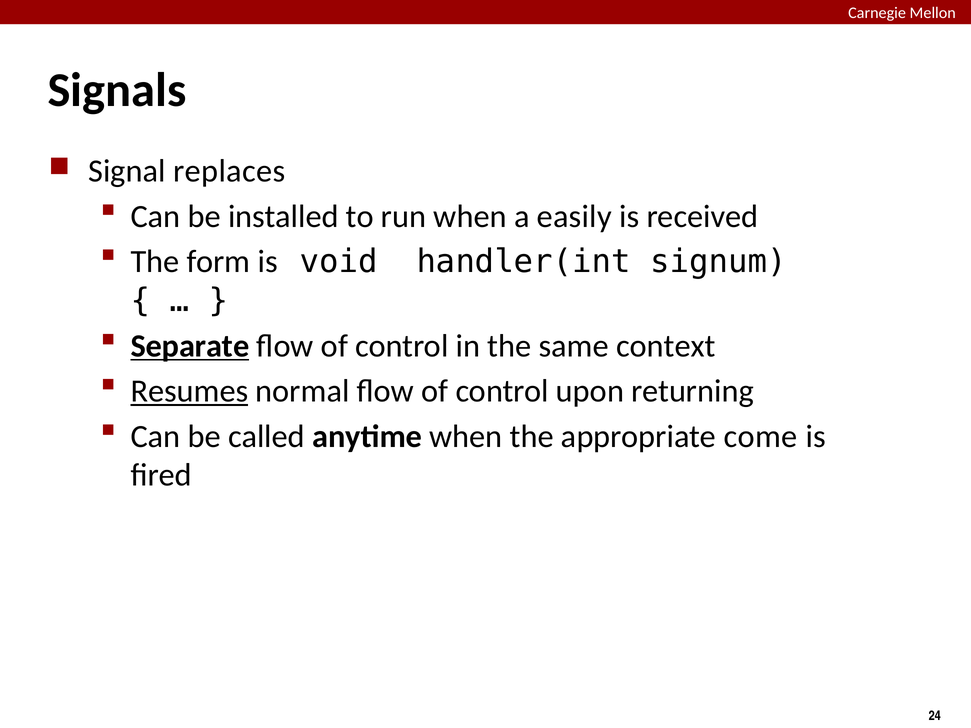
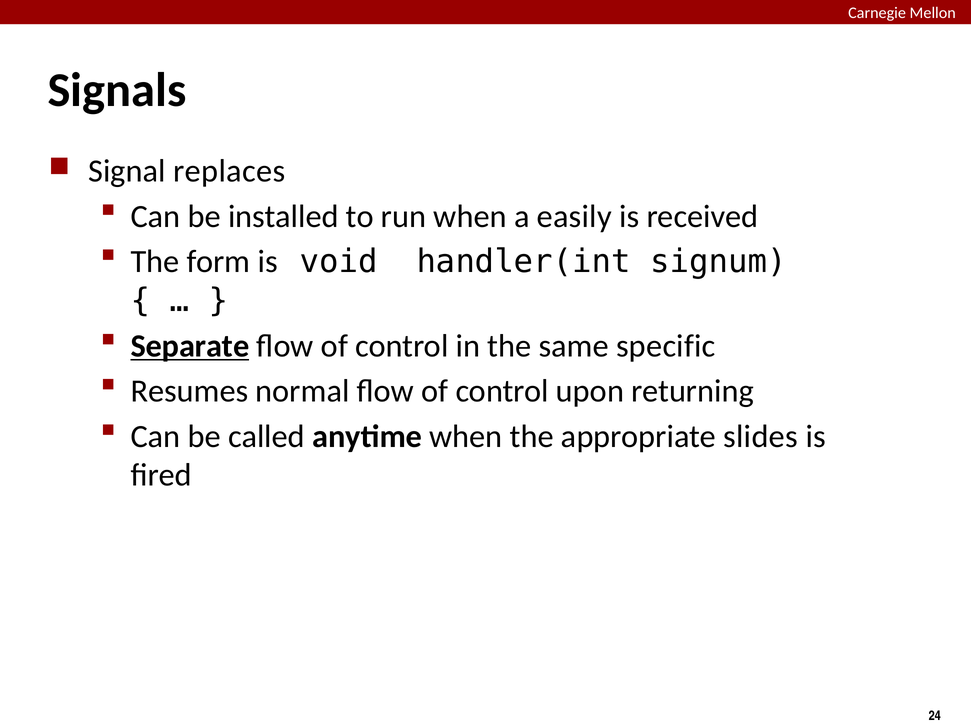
context: context -> specific (666, 346)
Resumes underline: present -> none (189, 391)
come: come -> slides (761, 437)
